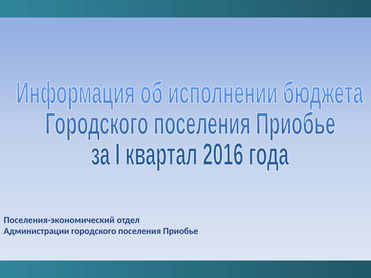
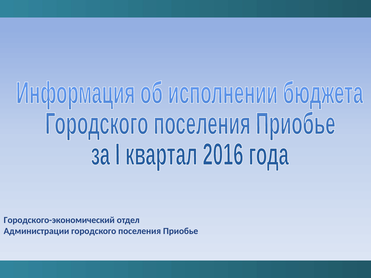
Поселения-экономический: Поселения-экономический -> Городского-экономический (59, 220)
